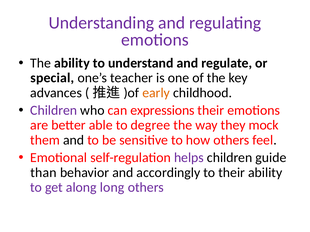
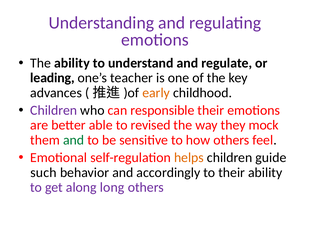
special: special -> leading (52, 78)
expressions: expressions -> responsible (162, 111)
degree: degree -> revised (151, 125)
and colour: black -> green (74, 140)
helps colour: purple -> orange (189, 158)
than: than -> such (43, 173)
